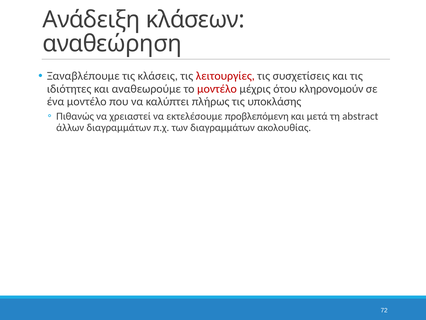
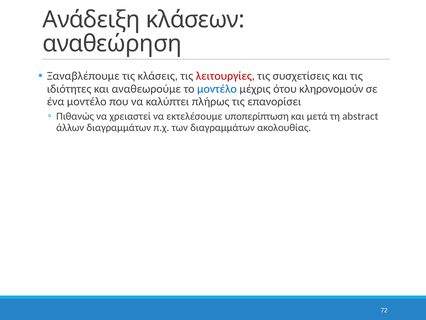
μοντέλο colour: red -> blue (217, 89)
υποκλάσης: υποκλάσης -> επανορίσει (274, 102)
προβλεπόμενη: προβλεπόμενη -> υποπερίπτωση (257, 116)
